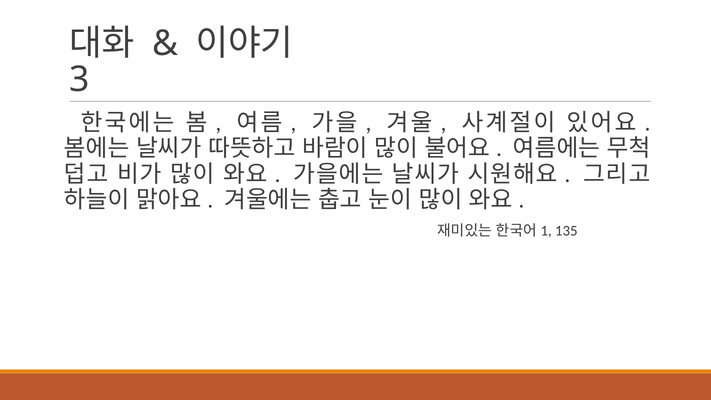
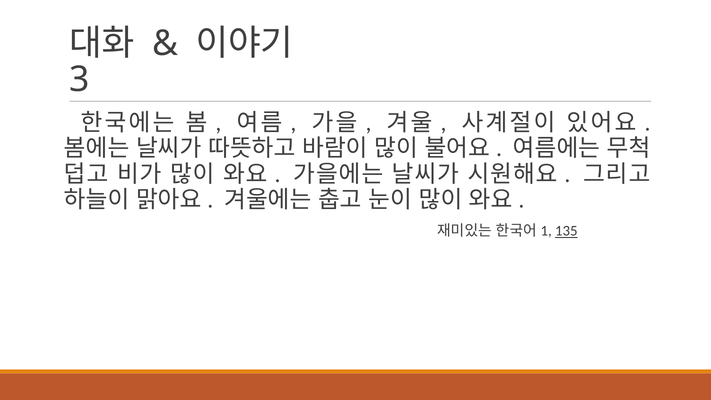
135 underline: none -> present (566, 231)
